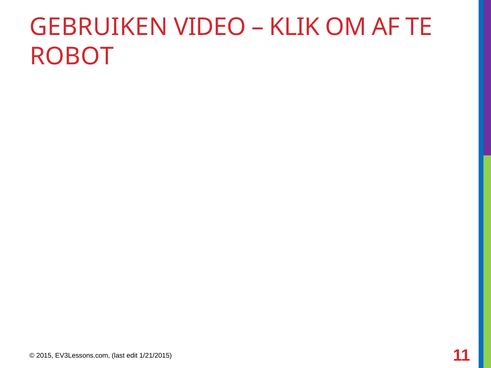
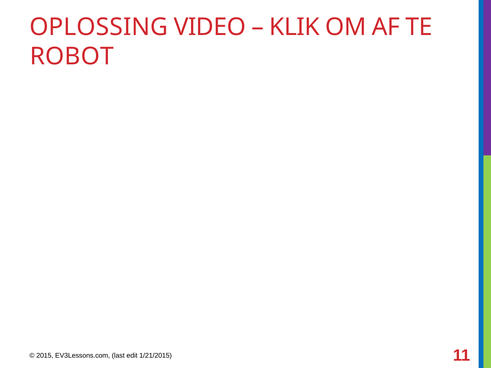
GEBRUIKEN: GEBRUIKEN -> OPLOSSING (99, 27)
